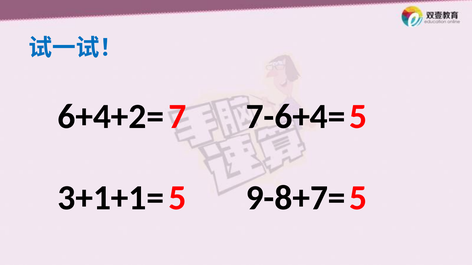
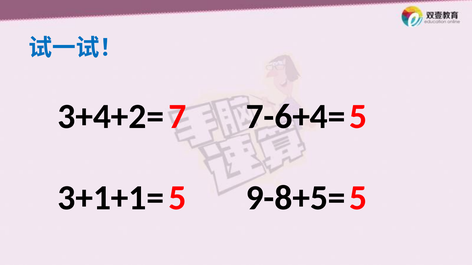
6+4+2=: 6+4+2= -> 3+4+2= (111, 117)
9-8+7=: 9-8+7= -> 9-8+5= (296, 198)
